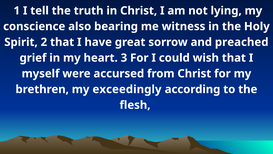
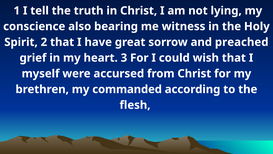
exceedingly: exceedingly -> commanded (127, 89)
